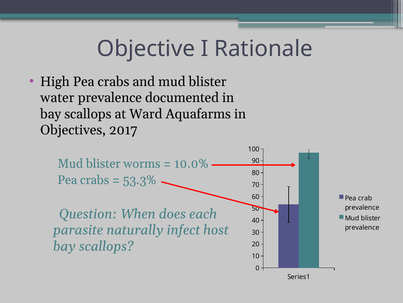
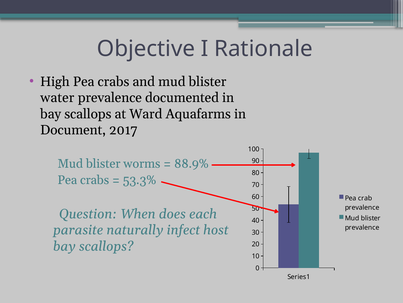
Objectives: Objectives -> Document (73, 130)
10.0%: 10.0% -> 88.9% (191, 163)
